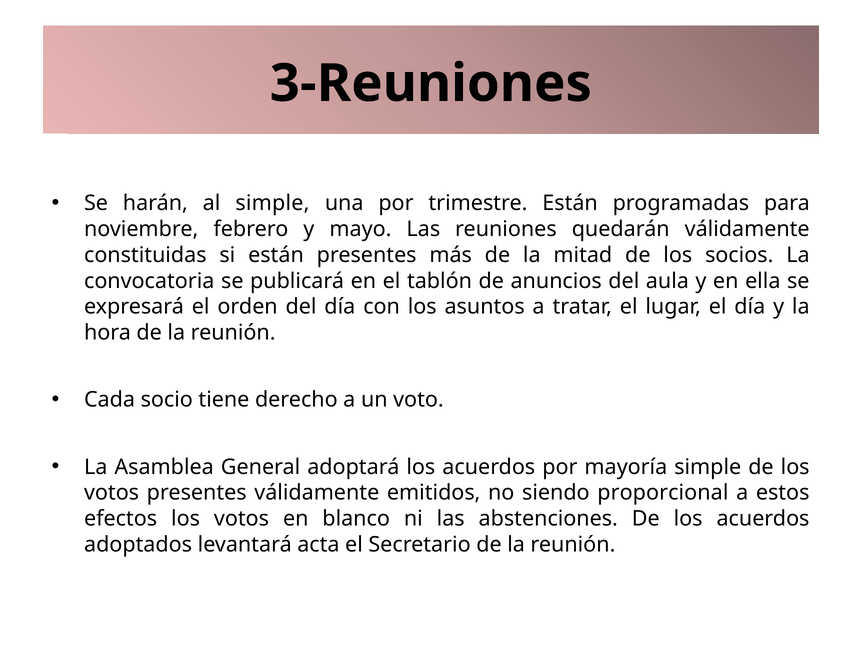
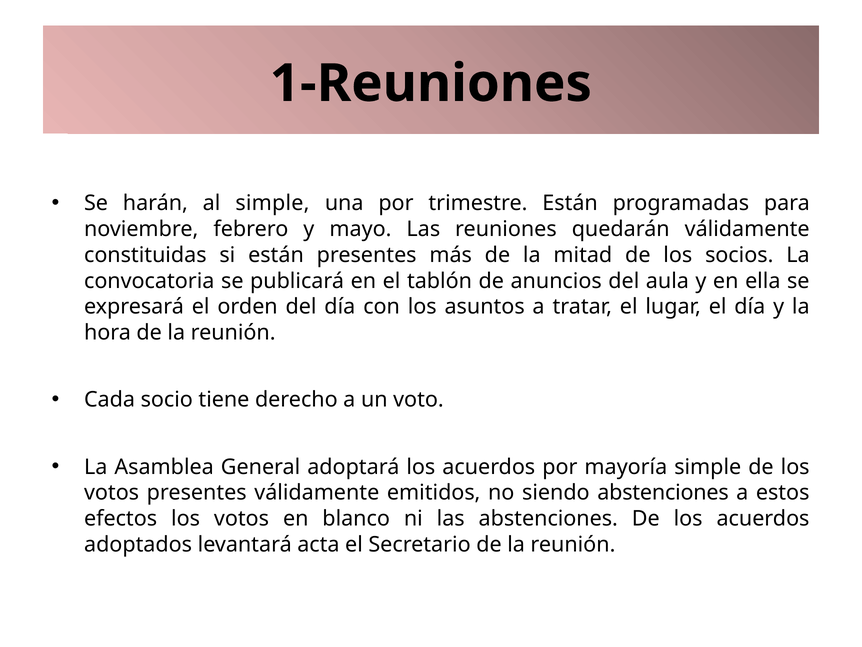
3-Reuniones: 3-Reuniones -> 1-Reuniones (431, 83)
siendo proporcional: proporcional -> abstenciones (663, 492)
